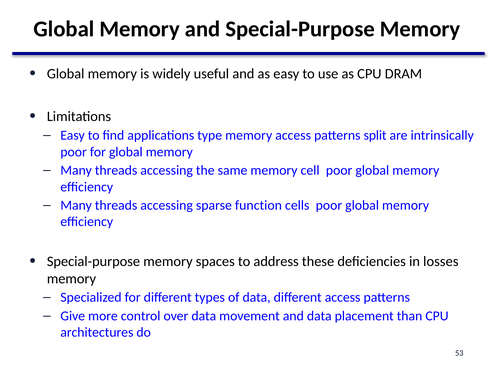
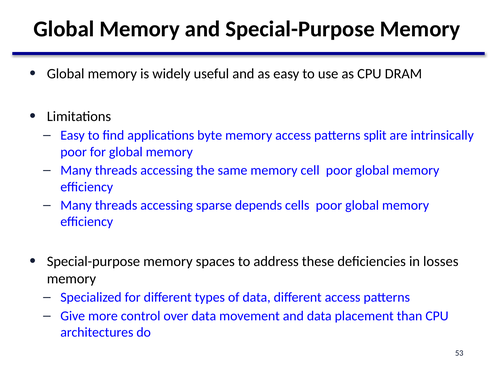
type: type -> byte (210, 135)
function: function -> depends (259, 205)
